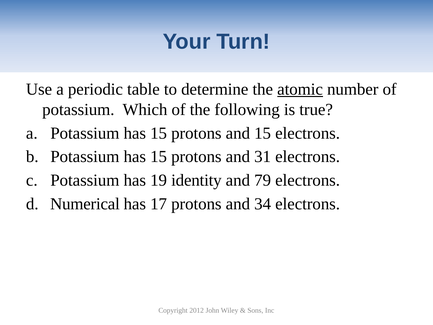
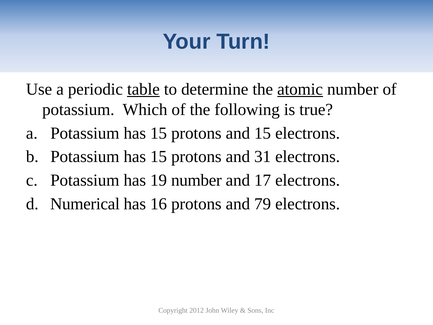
table underline: none -> present (143, 89)
19 identity: identity -> number (196, 180)
79: 79 -> 17 (263, 180)
17: 17 -> 16 (159, 204)
34: 34 -> 79 (263, 204)
